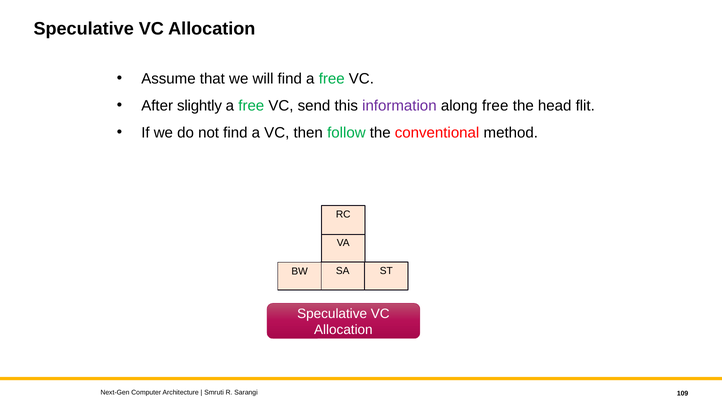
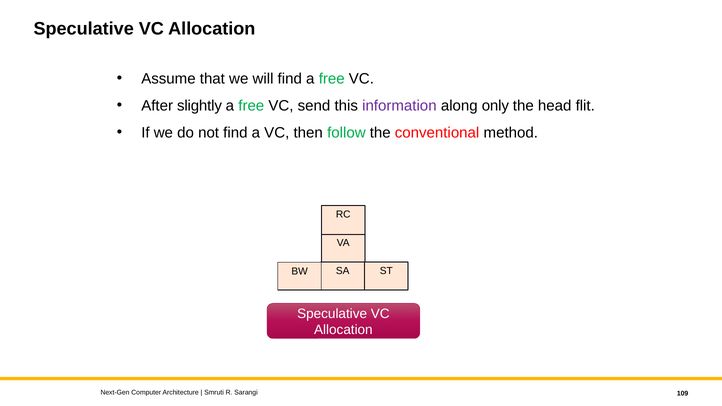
along free: free -> only (495, 106)
